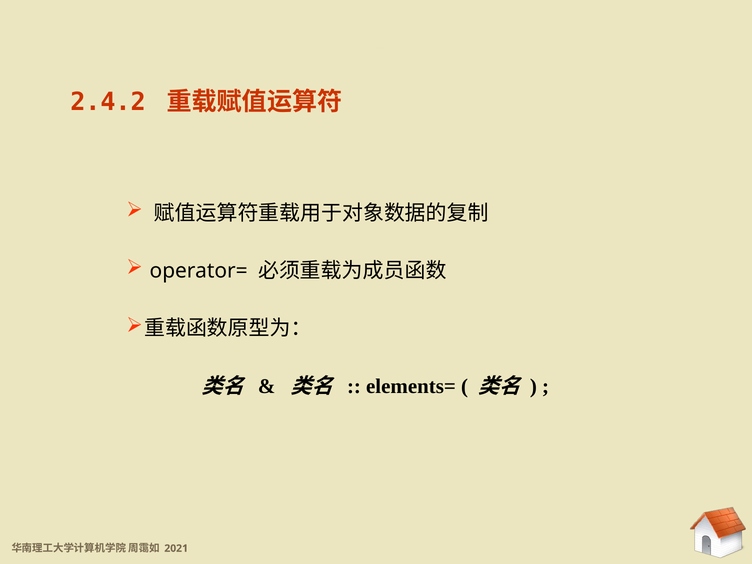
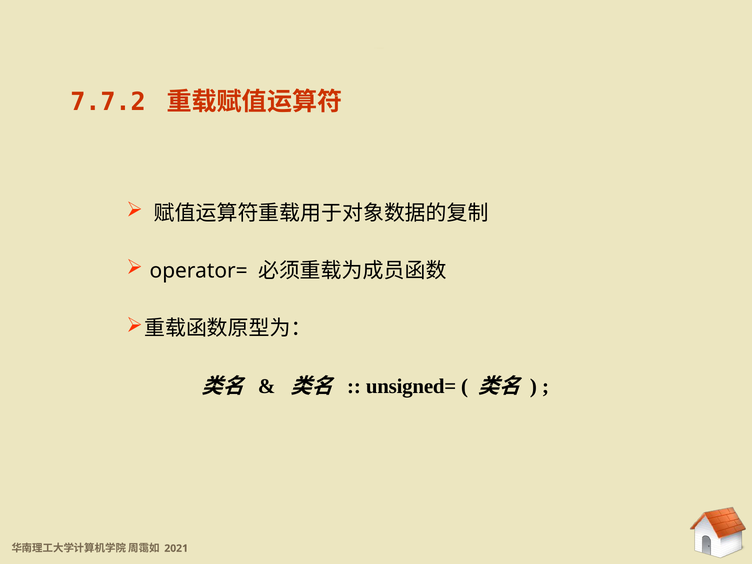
2.4.2: 2.4.2 -> 7.7.2 (108, 102)
elements=: elements= -> unsigned= (411, 386)
